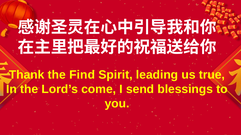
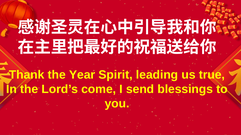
Find: Find -> Year (82, 75)
